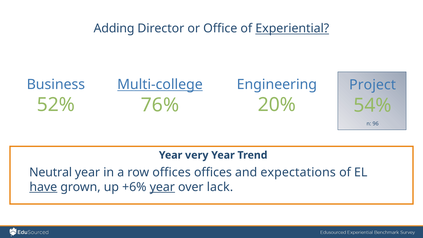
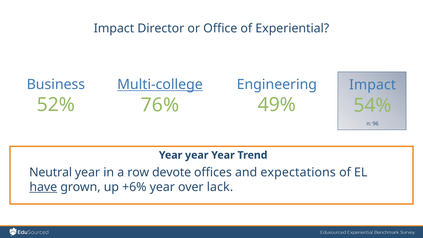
Adding: Adding -> Impact (114, 29)
Experiential underline: present -> none (292, 29)
Project: Project -> Impact (373, 85)
20%: 20% -> 49% (277, 105)
very: very -> year (197, 155)
row offices: offices -> devote (172, 172)
year underline: present -> none (162, 187)
